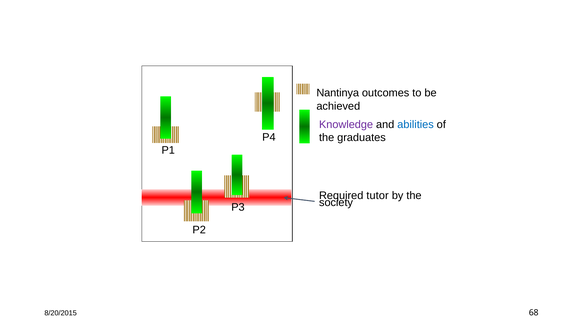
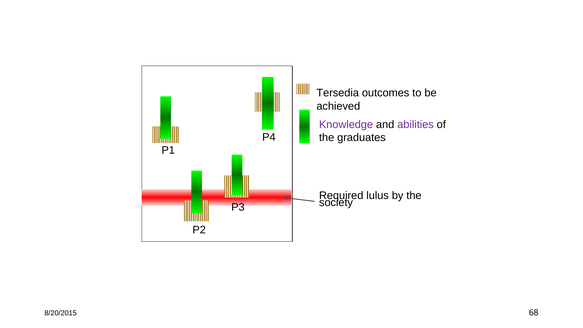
Nantinya: Nantinya -> Tersedia (338, 93)
abilities colour: blue -> purple (416, 124)
tutor: tutor -> lulus (378, 196)
